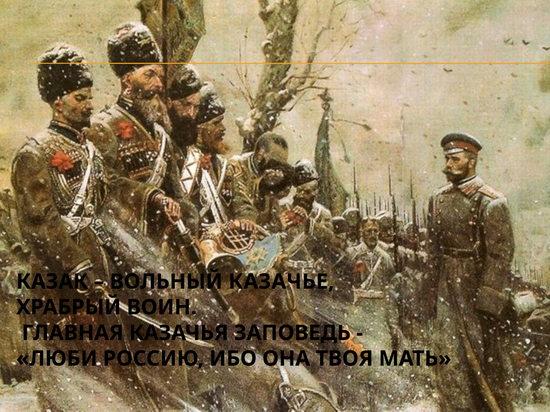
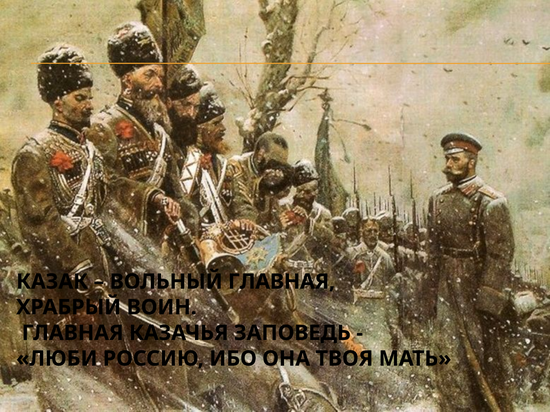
ВОЛЬНЫЙ КАЗАЧЬЕ: КАЗАЧЬЕ -> ГЛАВНАЯ (282, 282)
